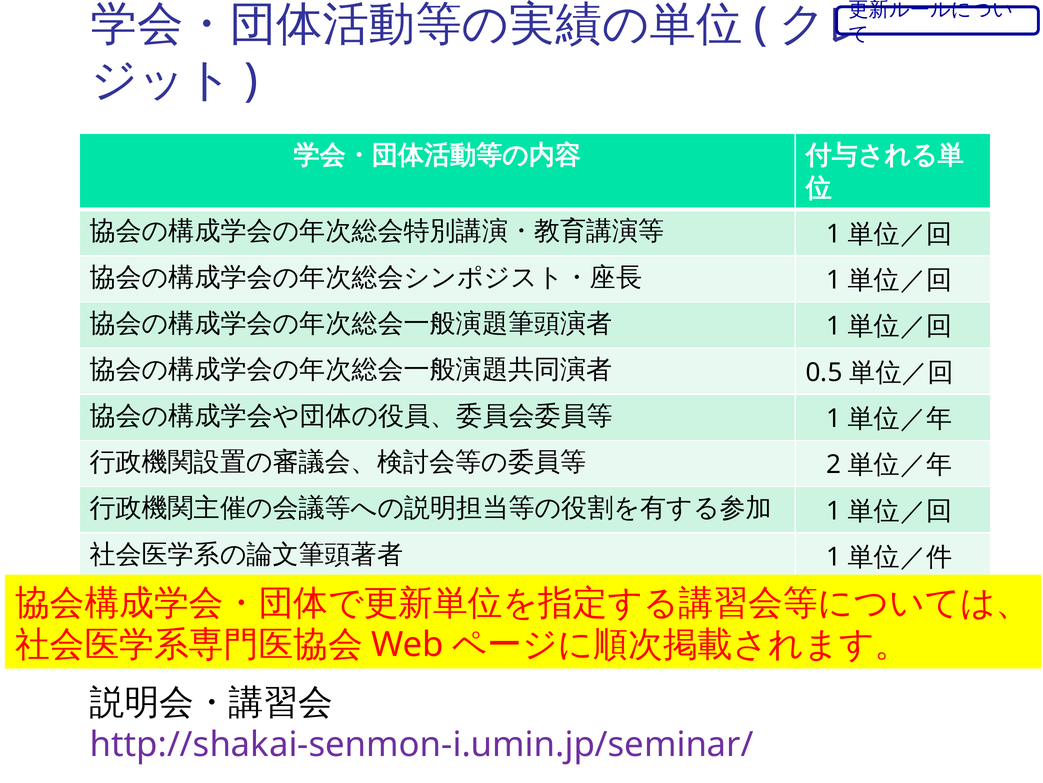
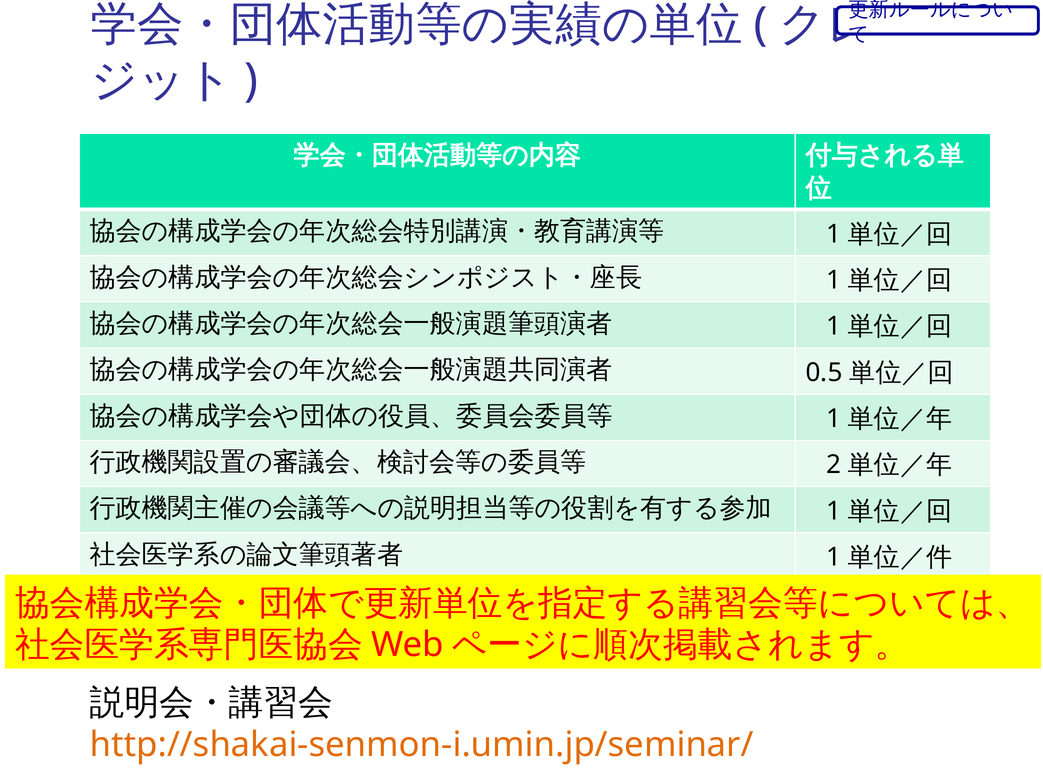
http://shakai-senmon-i.umin.jp/seminar/ colour: purple -> orange (422, 744)
